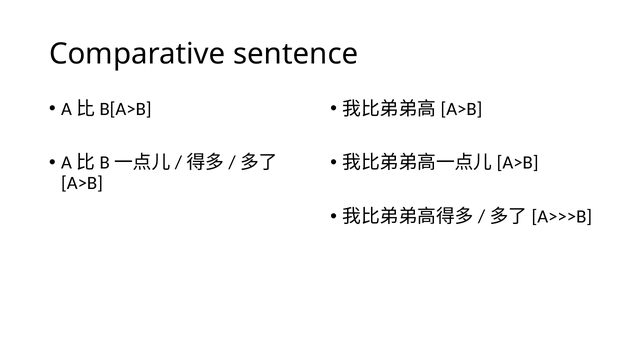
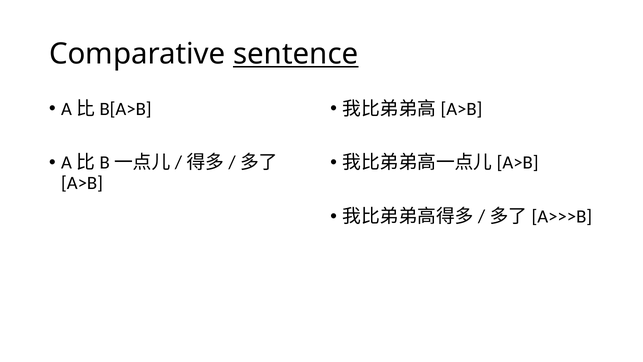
sentence underline: none -> present (296, 54)
